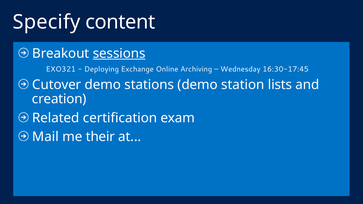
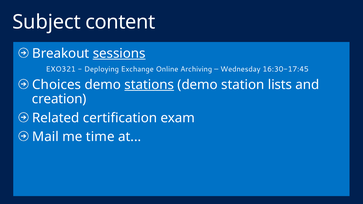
Specify: Specify -> Subject (47, 22)
Cutover: Cutover -> Choices (57, 85)
stations underline: none -> present (149, 85)
their: their -> time (100, 137)
